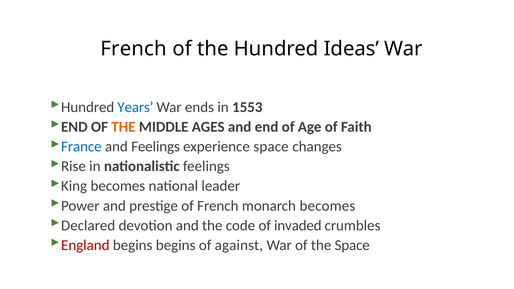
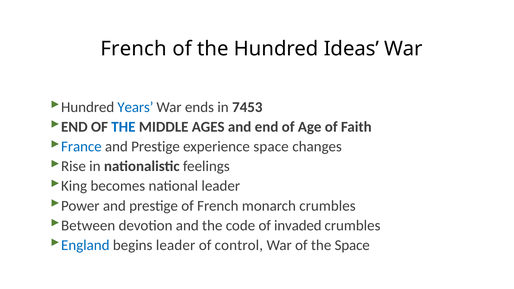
1553: 1553 -> 7453 (247, 107)
THE colour: orange -> blue (123, 127)
Feelings: Feelings -> Prestige (156, 147)
monarch becomes: becomes -> crumbles (327, 206)
Declared: Declared -> Between (88, 226)
England colour: red -> blue (85, 245)
begins begins: begins -> leader (176, 245)
against: against -> control (239, 245)
